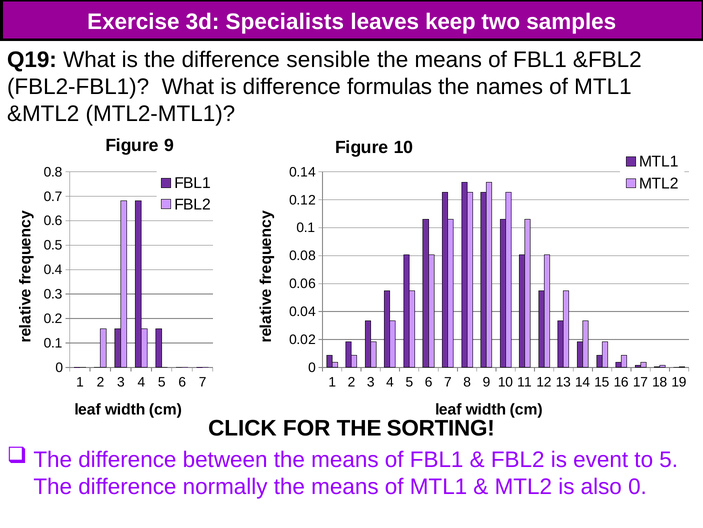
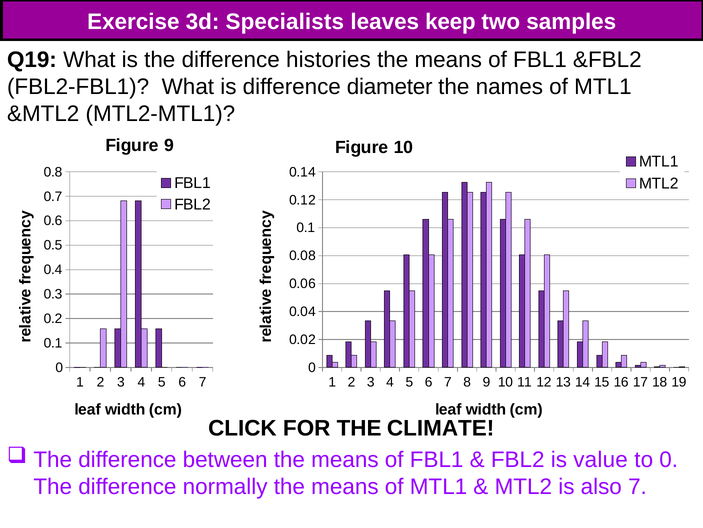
sensible: sensible -> histories (328, 60)
formulas: formulas -> diameter (390, 87)
SORTING: SORTING -> CLIMATE (441, 428)
event: event -> value (601, 459)
to 5: 5 -> 0 (669, 459)
also 0: 0 -> 7 (637, 486)
